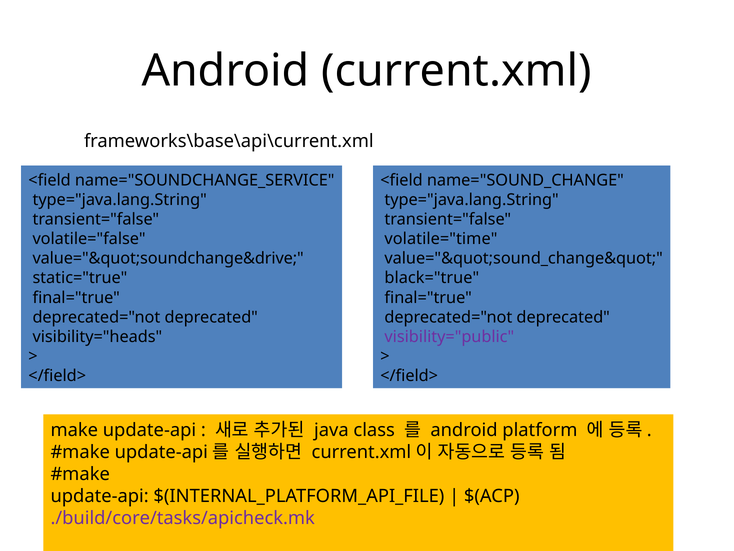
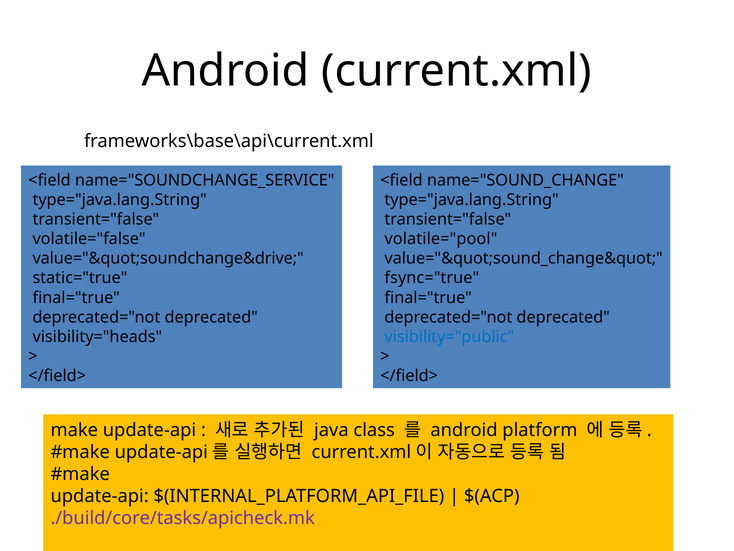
volatile="time: volatile="time -> volatile="pool (441, 239)
black="true: black="true -> fsync="true (432, 278)
visibility="public colour: purple -> blue (449, 336)
